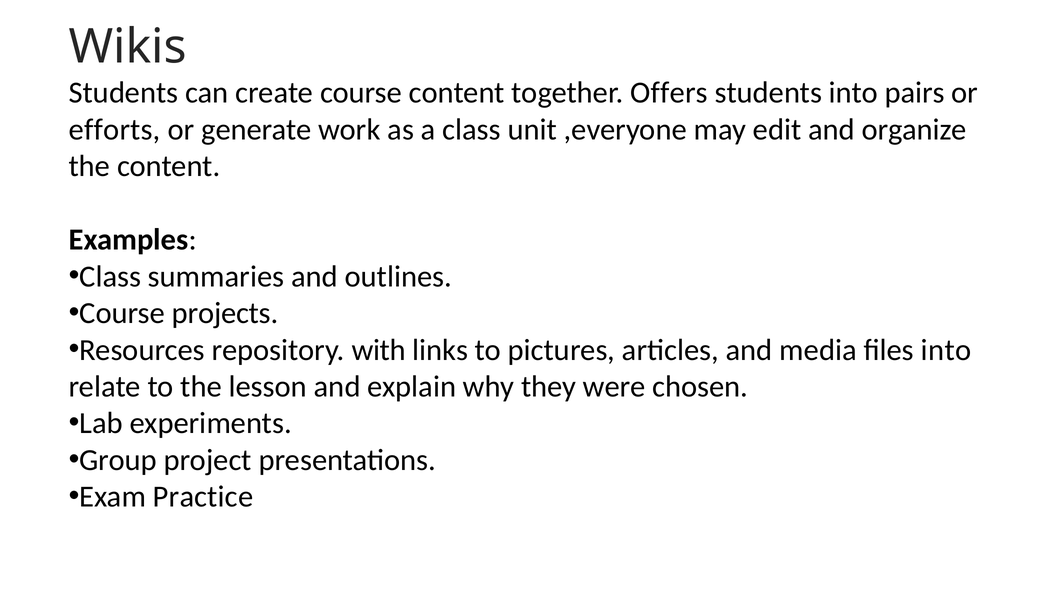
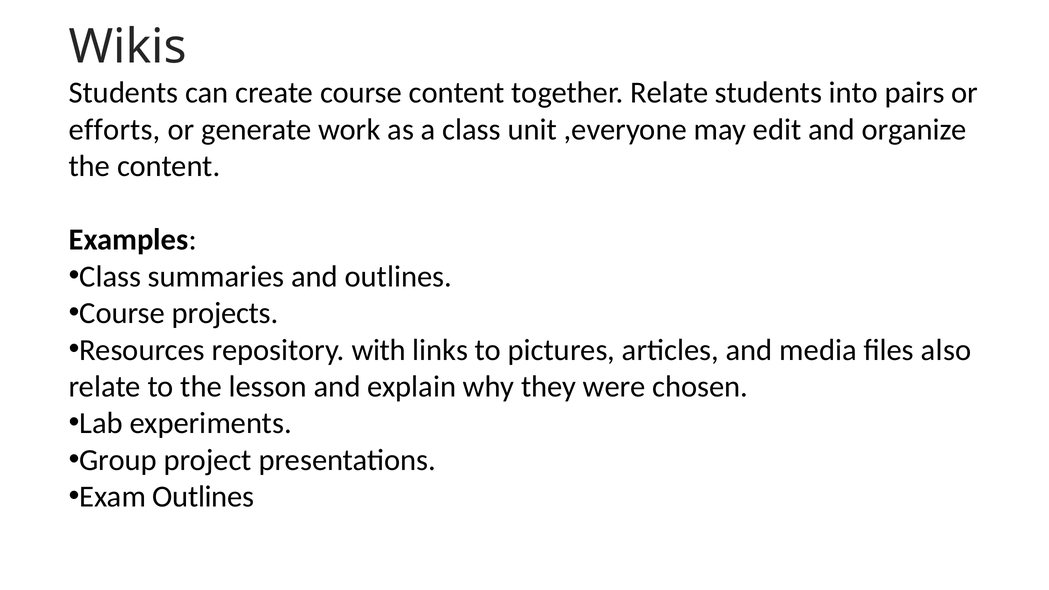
together Offers: Offers -> Relate (669, 93)
files into: into -> also (946, 350)
Exam Practice: Practice -> Outlines (203, 497)
